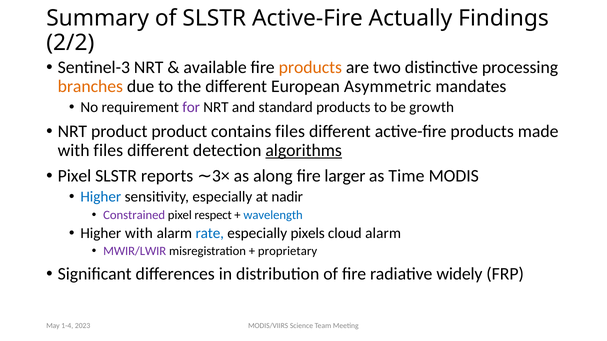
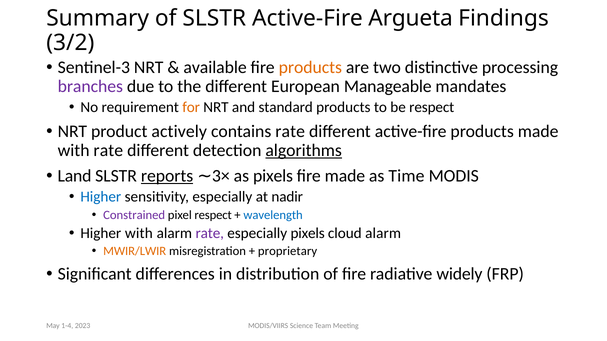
Actually: Actually -> Argueta (411, 18)
2/2: 2/2 -> 3/2 (70, 43)
branches colour: orange -> purple (90, 87)
Asymmetric: Asymmetric -> Manageable (388, 87)
for colour: purple -> orange (191, 108)
be growth: growth -> respect (432, 108)
product product: product -> actively (179, 132)
contains files: files -> rate (290, 132)
with files: files -> rate (108, 151)
Pixel: Pixel -> Land (75, 176)
reports underline: none -> present (167, 176)
as along: along -> pixels (273, 176)
fire larger: larger -> made (345, 176)
rate colour: blue -> purple (210, 233)
MWIR/LWIR colour: purple -> orange (135, 252)
